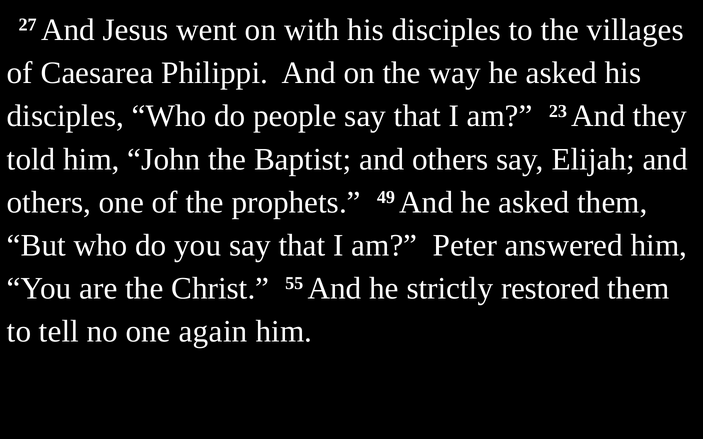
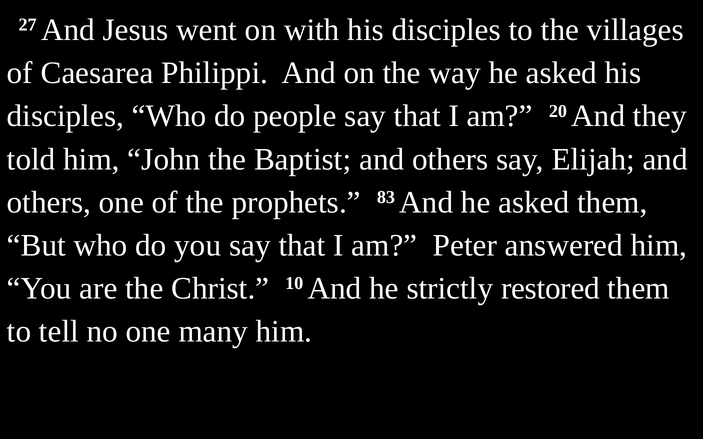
23: 23 -> 20 (558, 111)
49: 49 -> 83 (386, 197)
55: 55 -> 10 (294, 284)
again: again -> many (213, 332)
